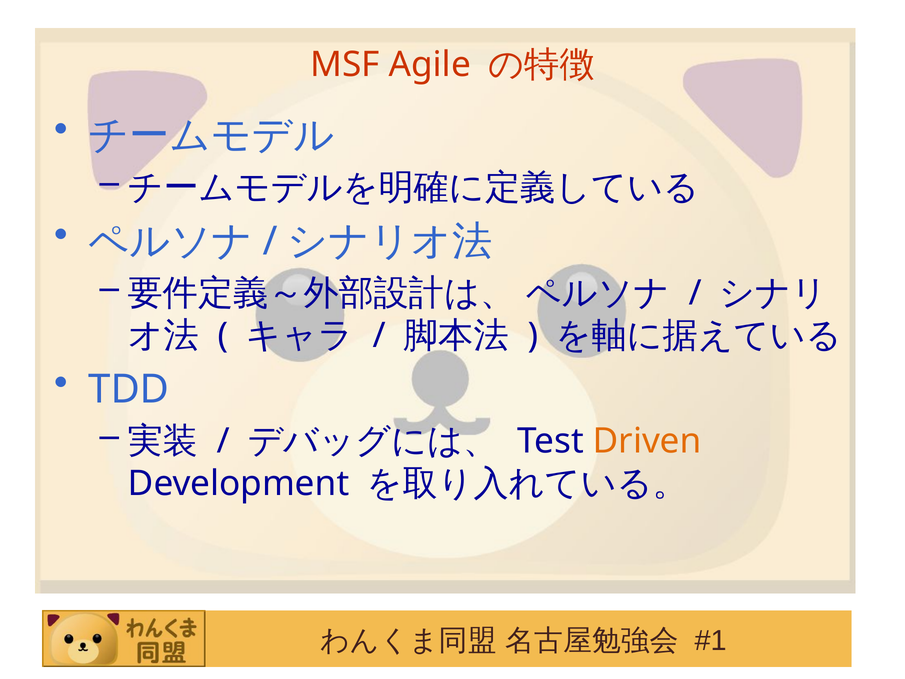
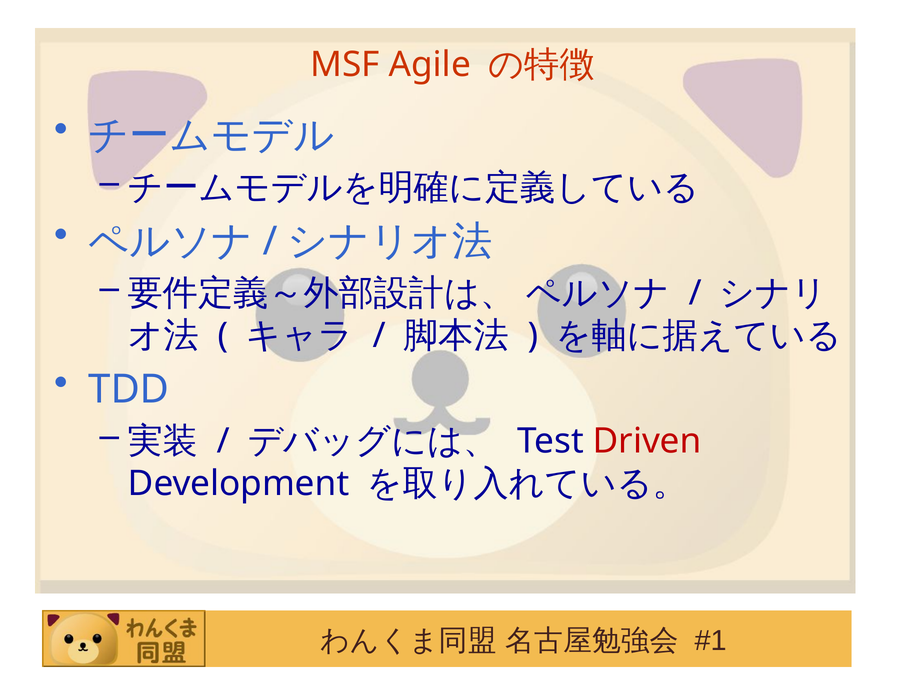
Driven colour: orange -> red (647, 441)
